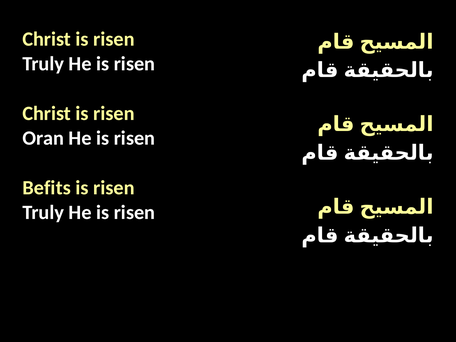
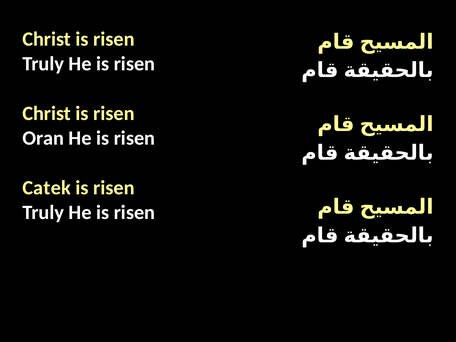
Befits: Befits -> Catek (47, 188)
